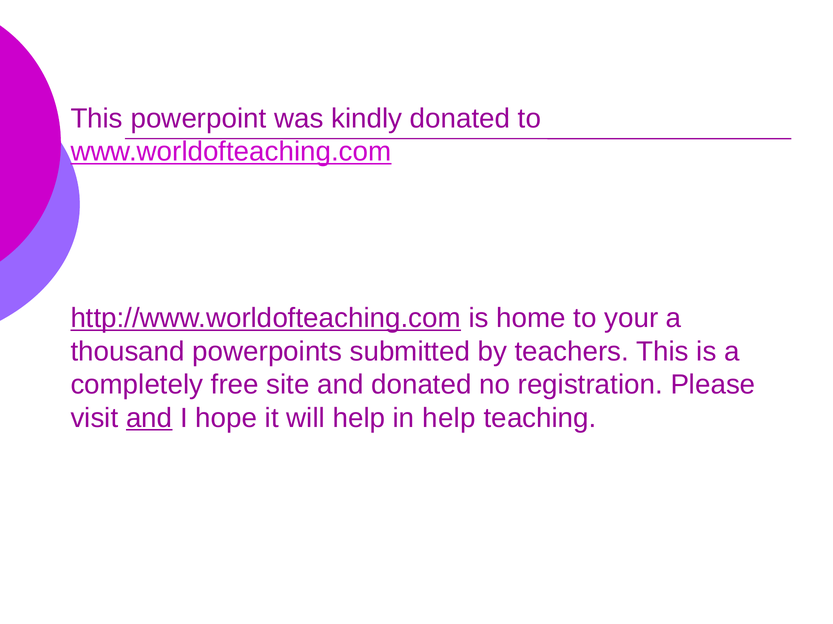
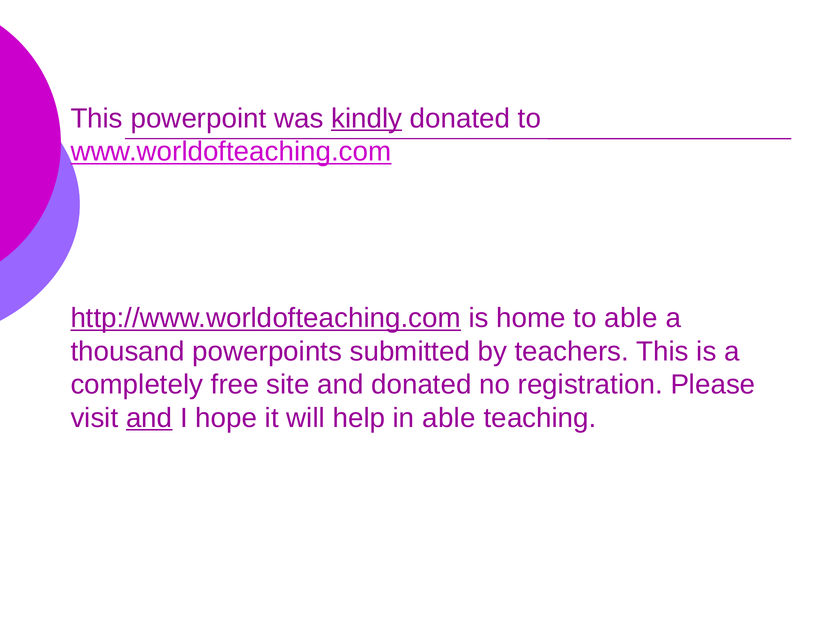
kindly underline: none -> present (367, 119)
to your: your -> able (631, 318)
in help: help -> able (449, 418)
